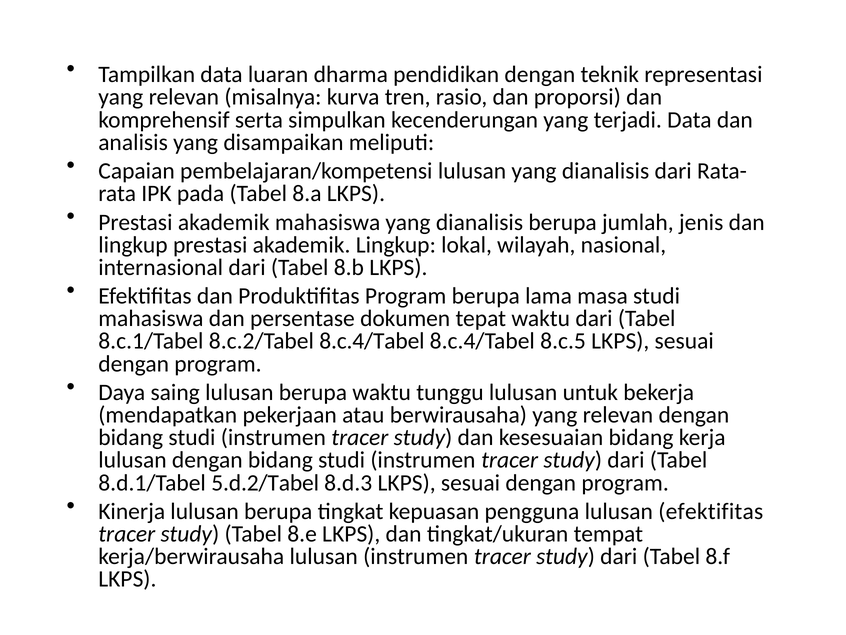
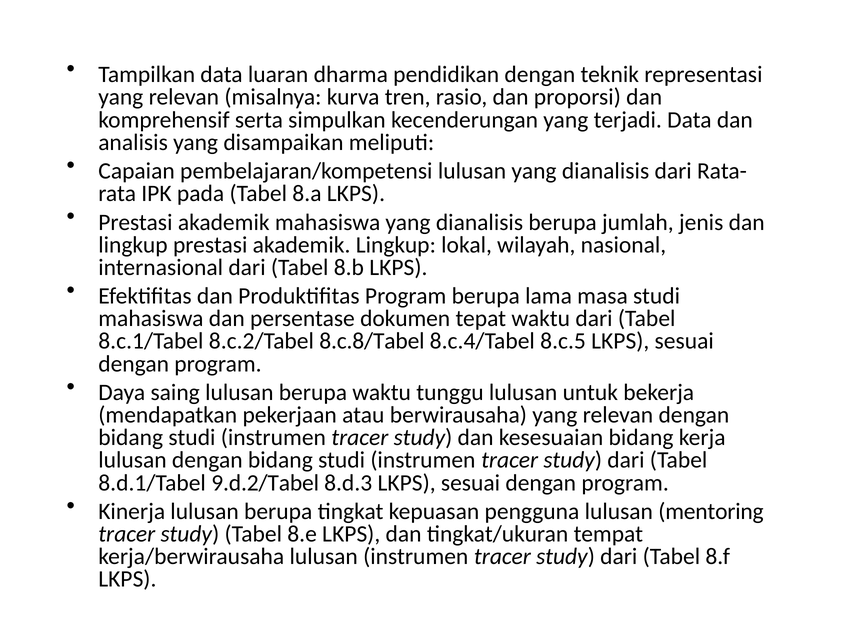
8.c.2/Tabel 8.c.4/Tabel: 8.c.4/Tabel -> 8.c.8/Tabel (372, 341)
5.d.2/Tabel: 5.d.2/Tabel -> 9.d.2/Tabel (265, 482)
lulusan efektifitas: efektifitas -> mentoring (711, 511)
